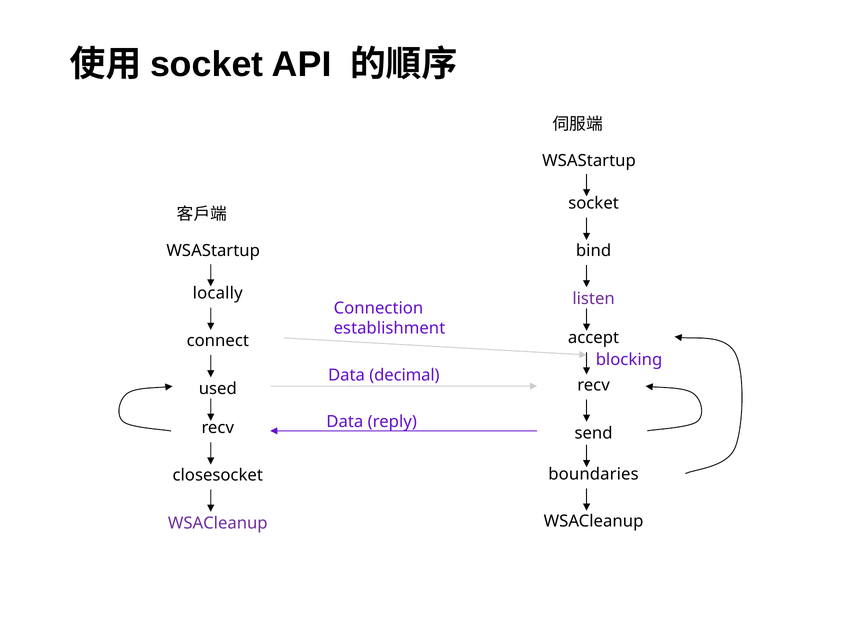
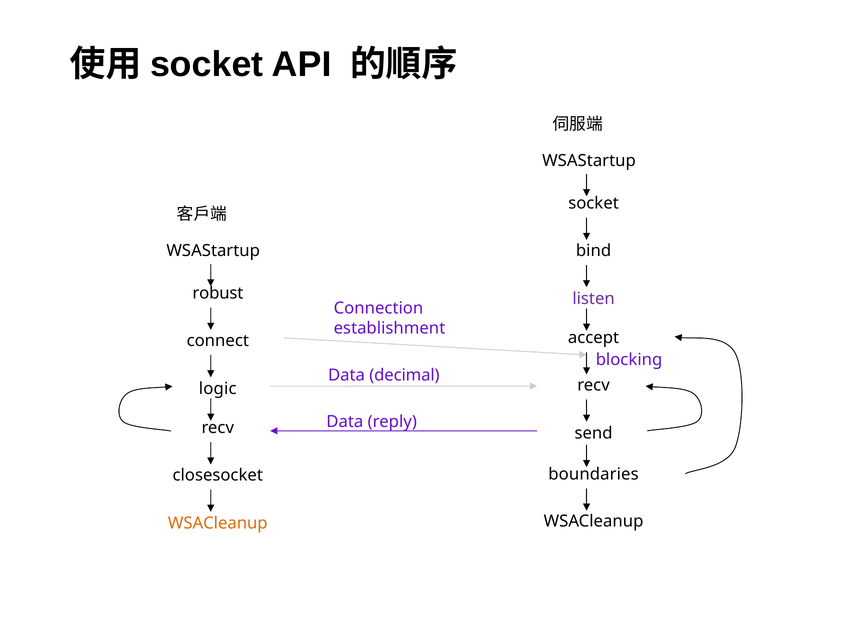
locally: locally -> robust (218, 293)
used: used -> logic (218, 389)
WSACleanup colour: purple -> orange (218, 523)
